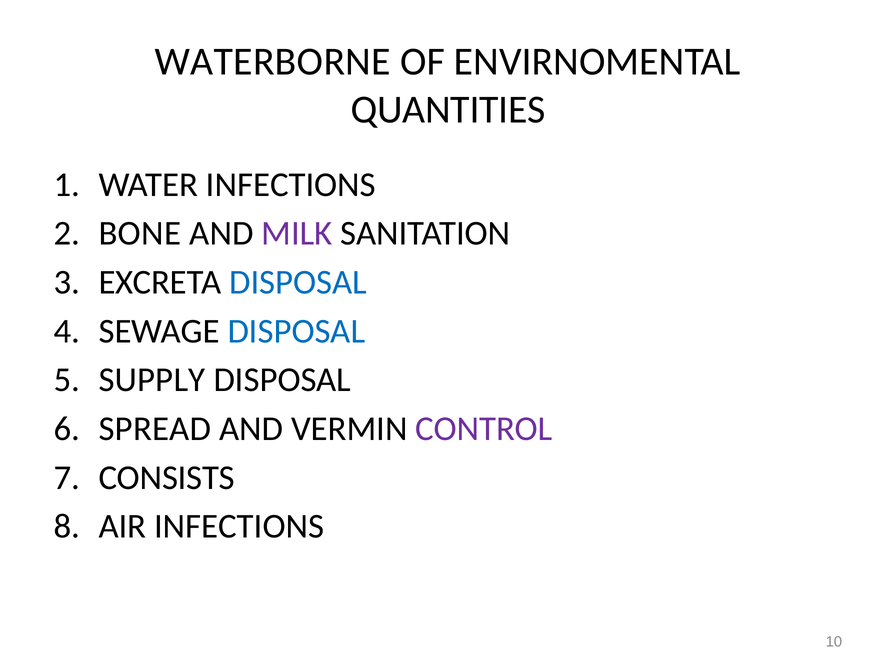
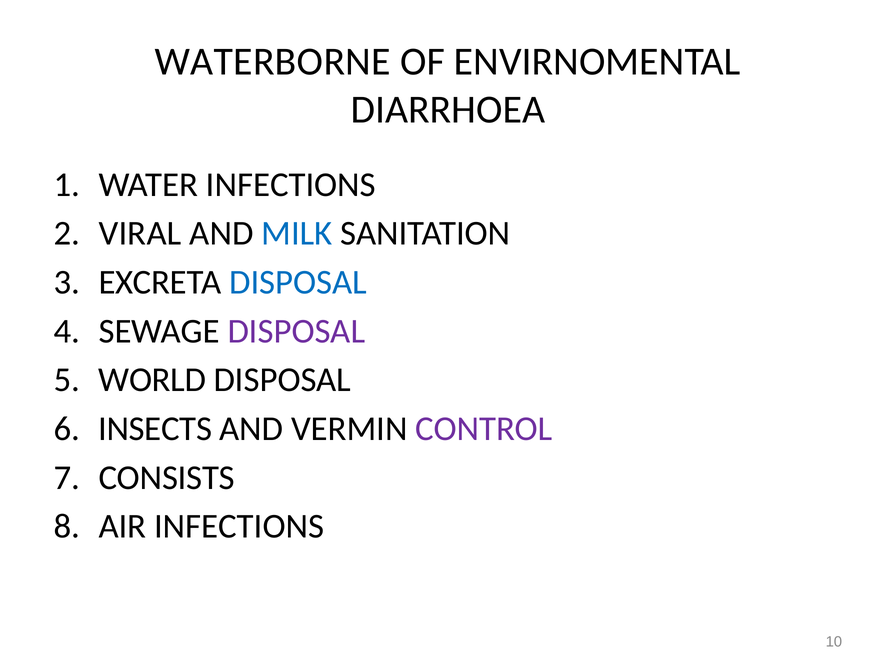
QUANTITIES: QUANTITIES -> DIARRHOEA (448, 110)
BONE: BONE -> VIRAL (140, 233)
MILK colour: purple -> blue (297, 233)
DISPOSAL colour: blue -> purple (296, 331)
SUPPLY: SUPPLY -> WORLD (152, 380)
SPREAD: SPREAD -> INSECTS (155, 429)
